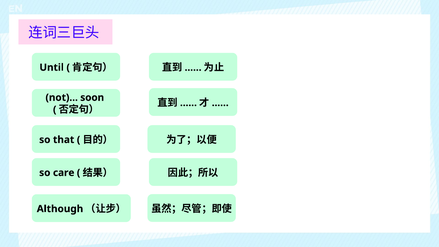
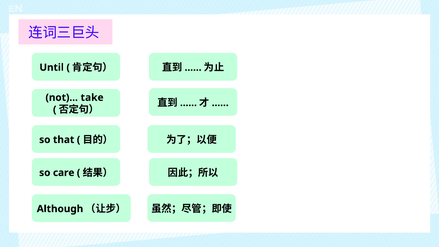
soon: soon -> take (92, 98)
